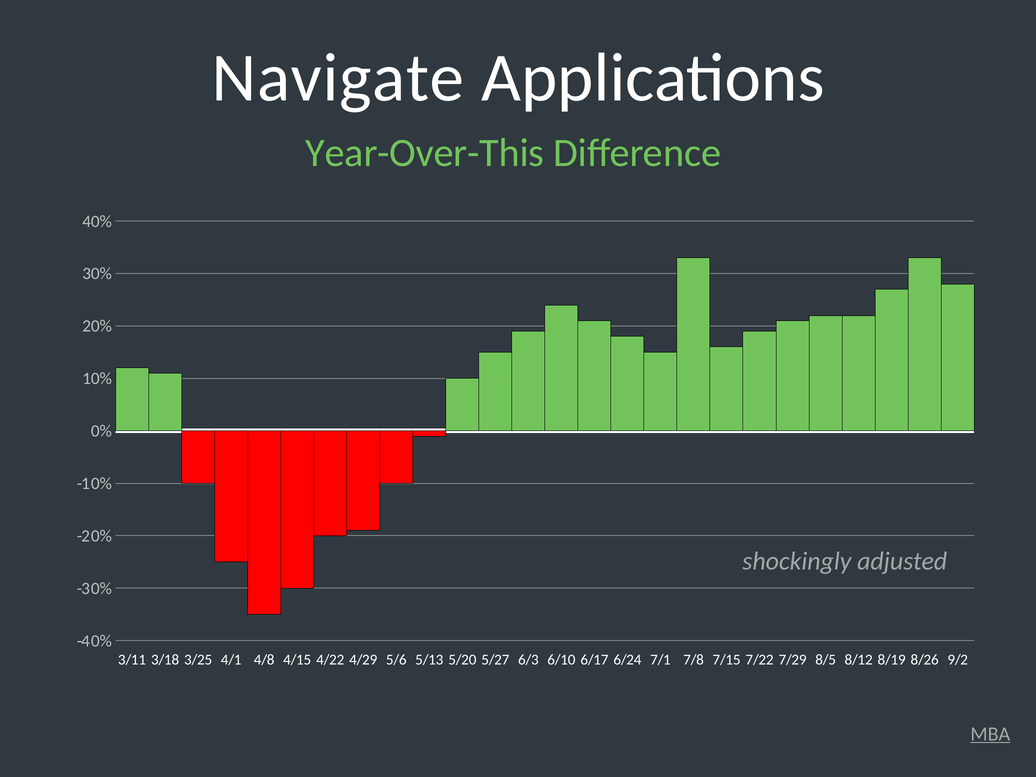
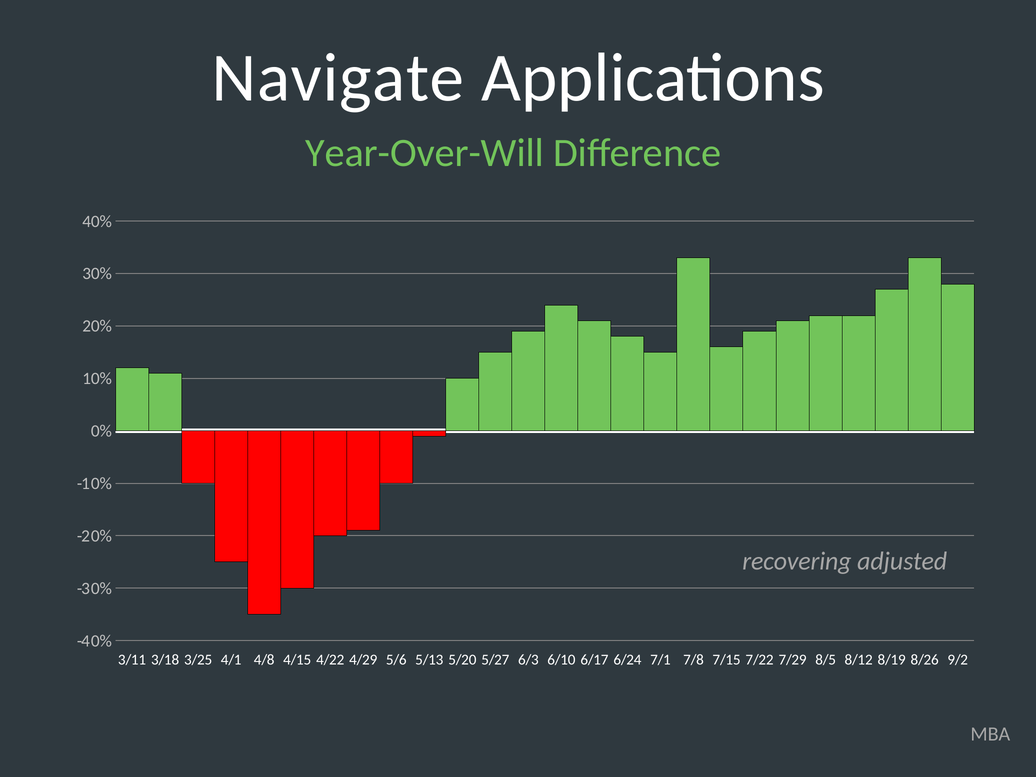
Year-Over-This: Year-Over-This -> Year-Over-Will (425, 153)
shockingly: shockingly -> recovering (797, 561)
MBA underline: present -> none (990, 734)
